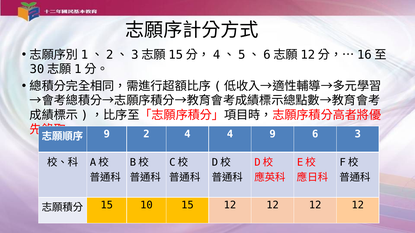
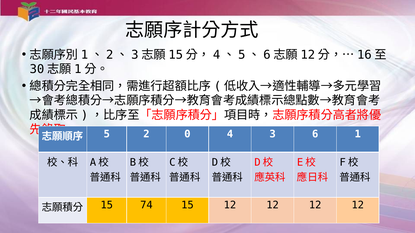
9: 9 -> 5 (107, 134)
2 4: 4 -> 0 (187, 134)
4 9: 9 -> 3 (273, 134)
3: 3 -> 1 (358, 134)
10: 10 -> 74 (146, 205)
